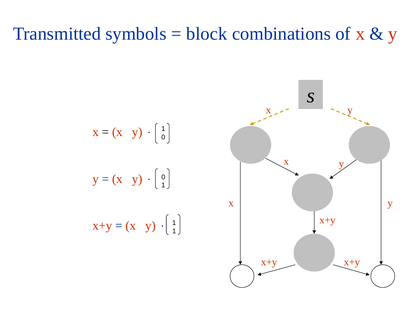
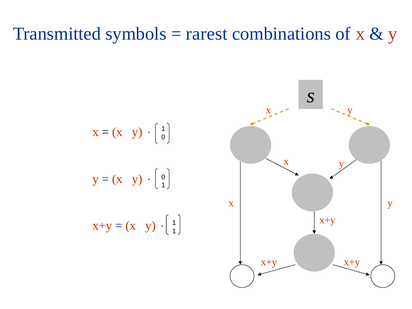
block: block -> rarest (207, 34)
